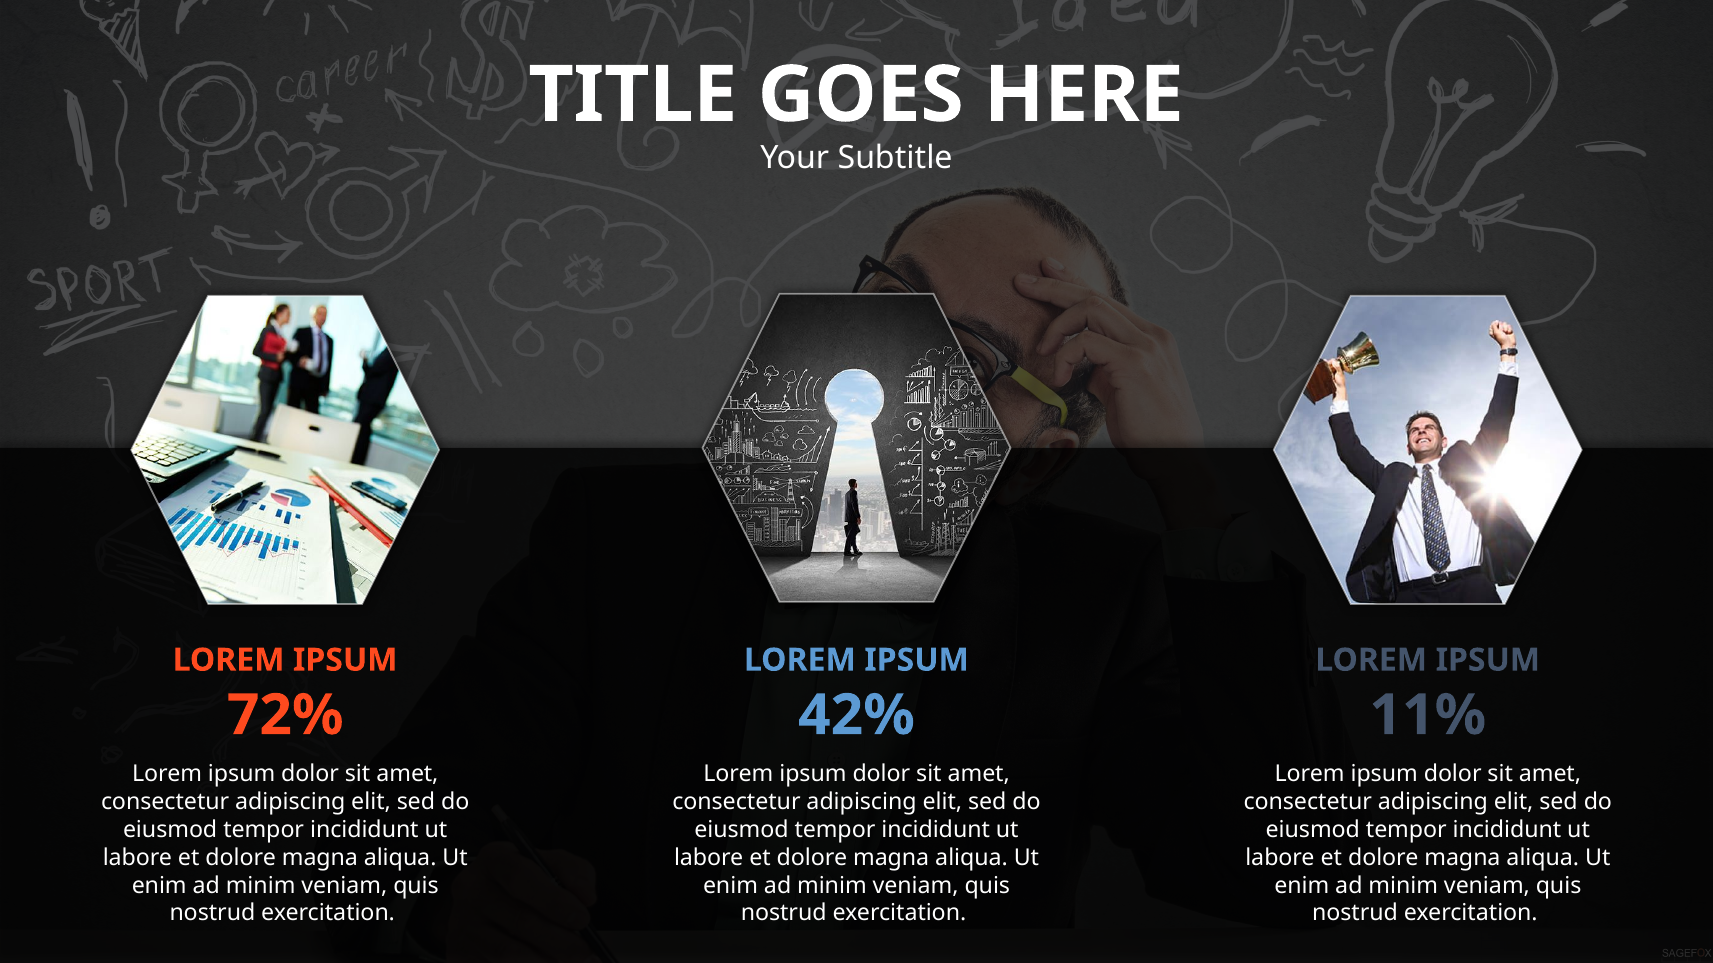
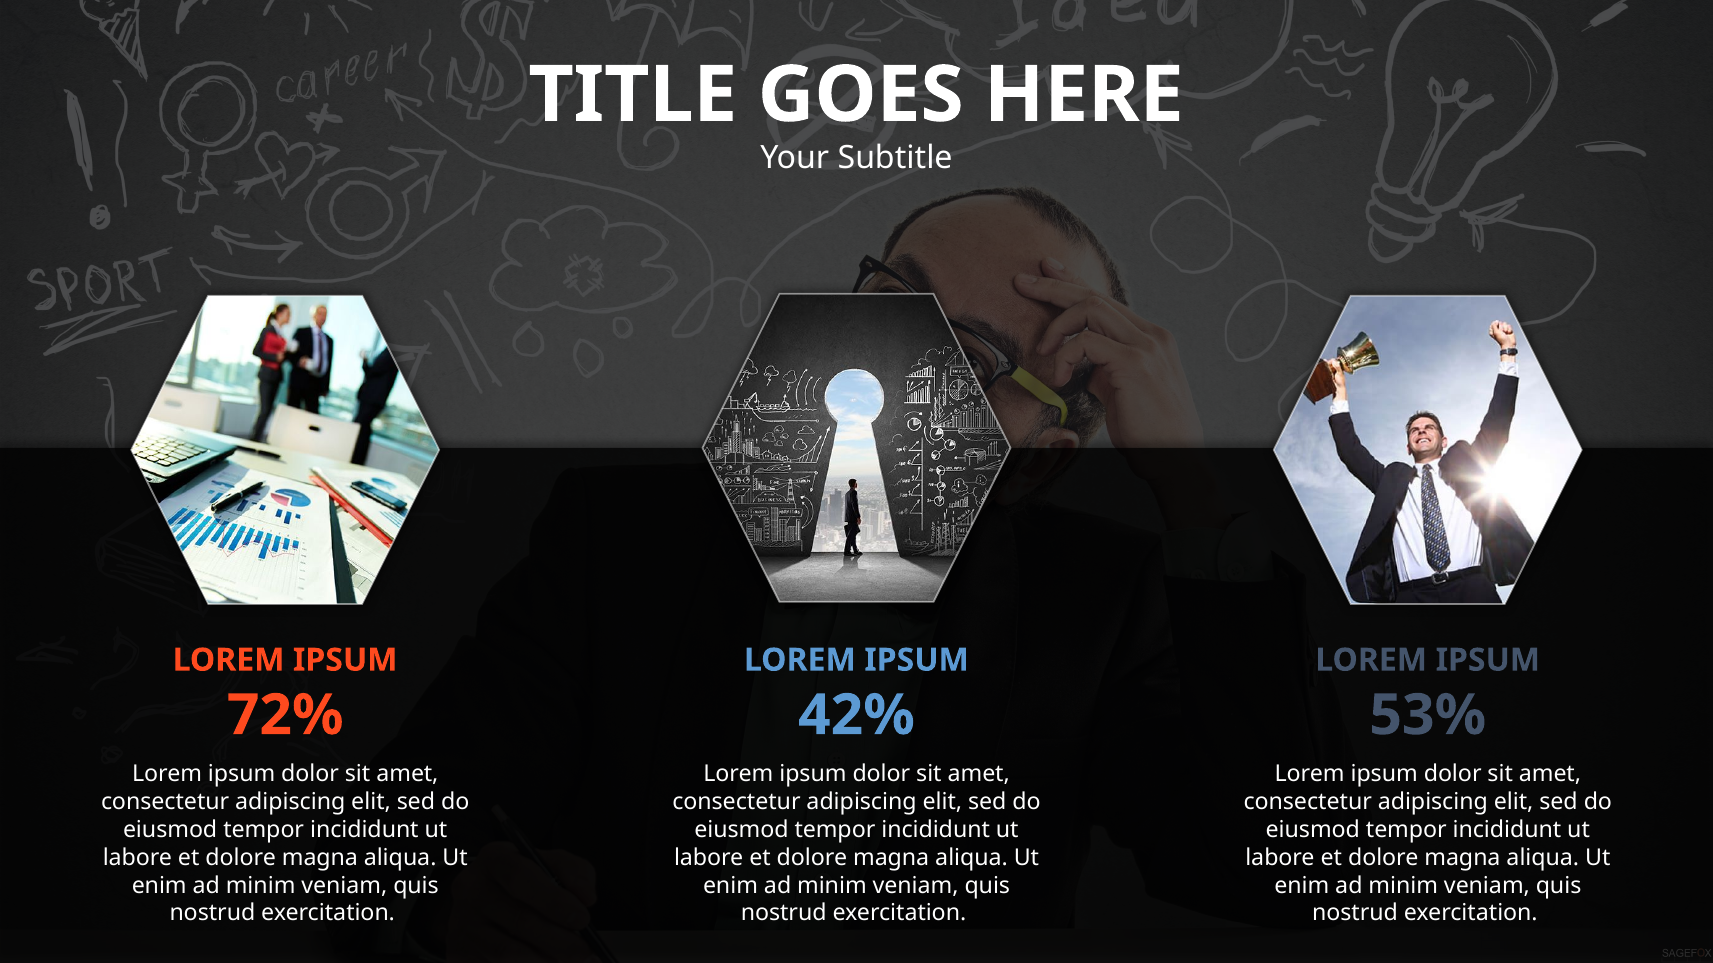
11%: 11% -> 53% (1428, 716)
